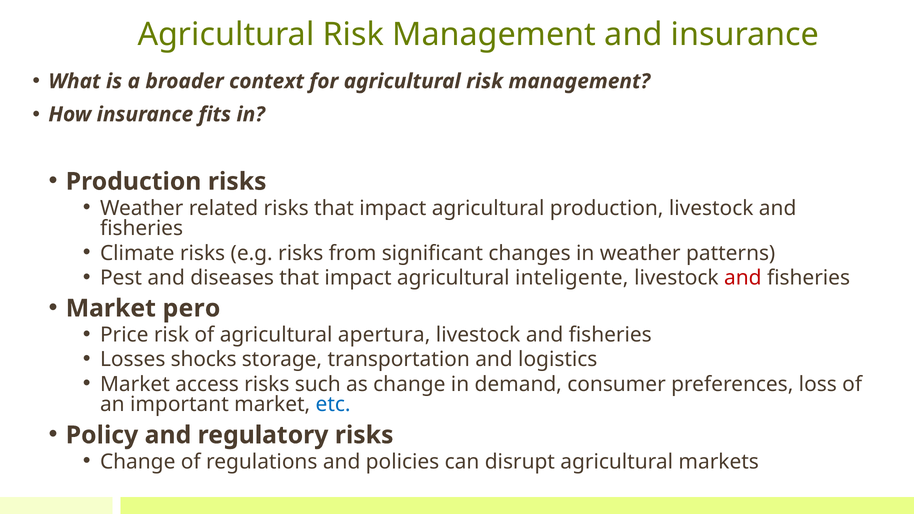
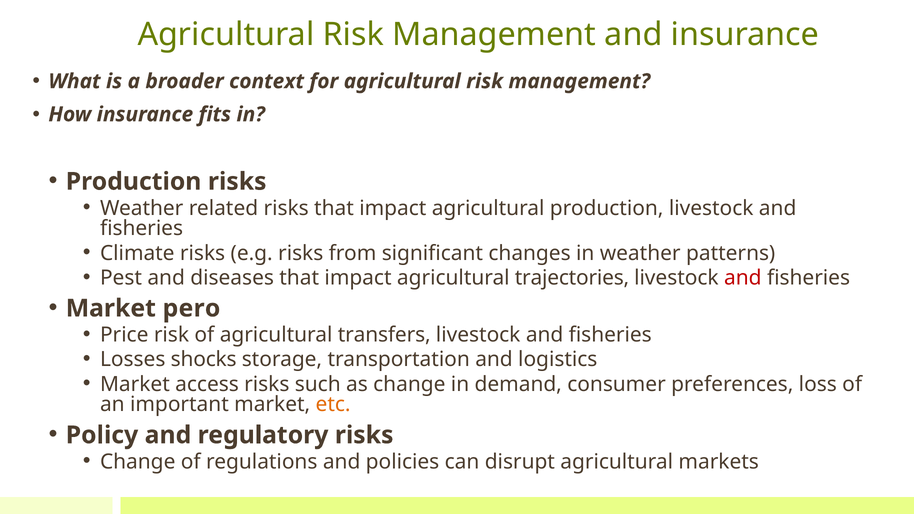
inteligente: inteligente -> trajectories (572, 278)
apertura: apertura -> transfers (384, 335)
etc colour: blue -> orange (333, 405)
